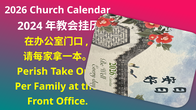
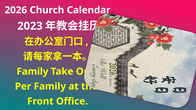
2024: 2024 -> 2023 (30, 26)
Perish: Perish -> Family (32, 72)
